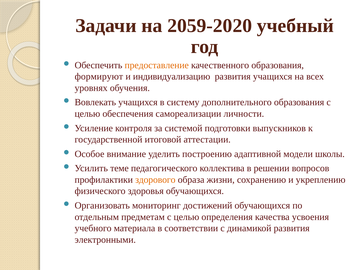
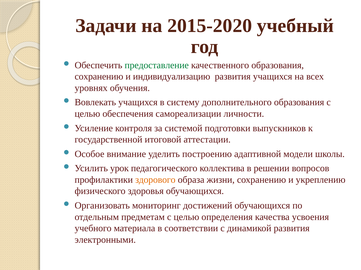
2059-2020: 2059-2020 -> 2015-2020 (210, 26)
предоставление colour: orange -> green (157, 65)
формируют: формируют -> сохранению (99, 77)
теме: теме -> урок (119, 169)
